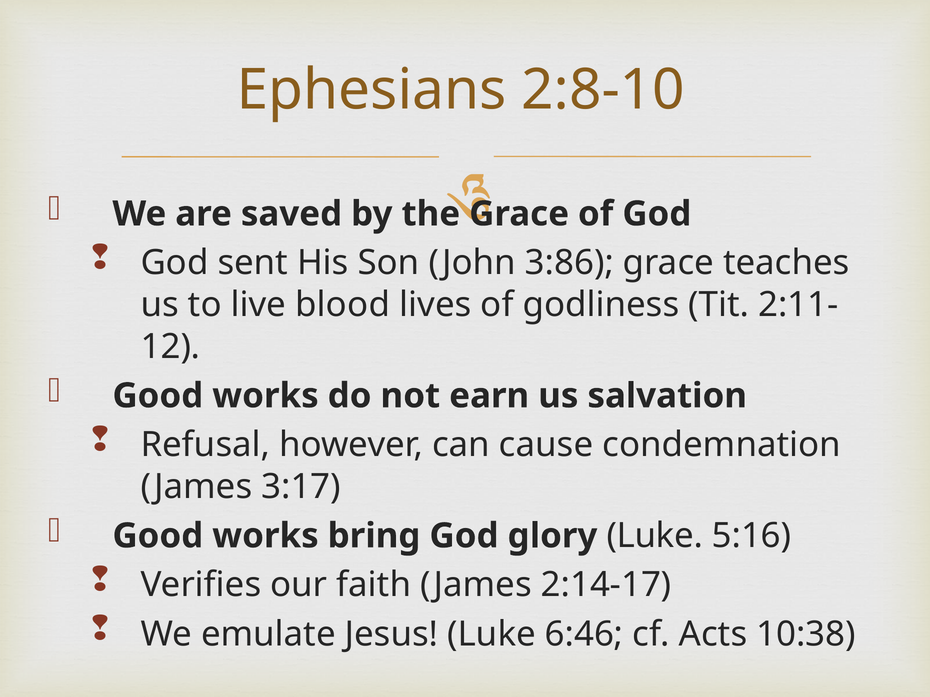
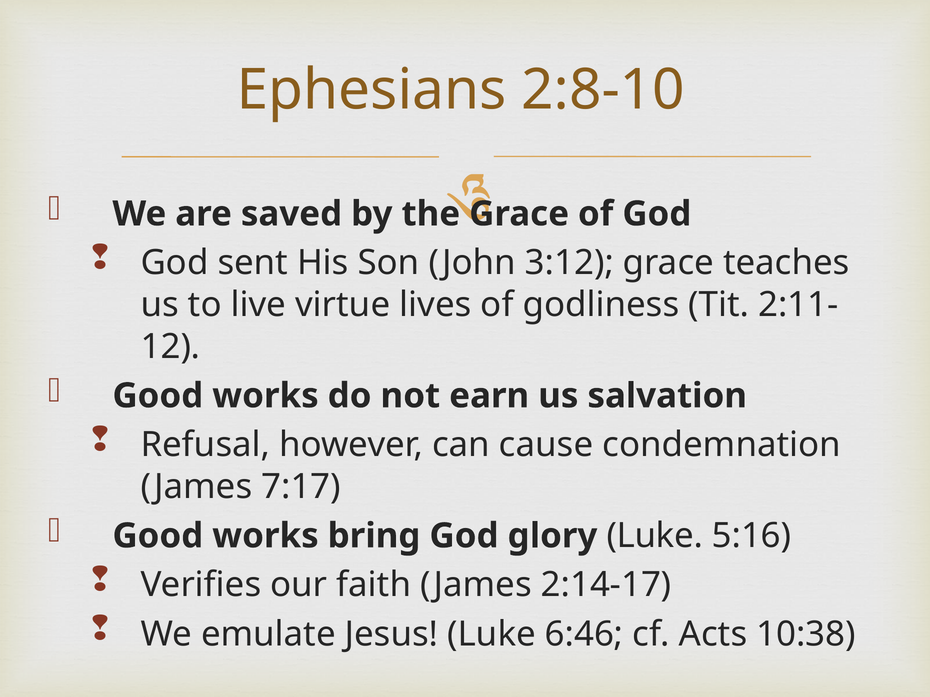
3:86: 3:86 -> 3:12 (569, 263)
blood: blood -> virtue (343, 305)
3:17: 3:17 -> 7:17 (301, 487)
